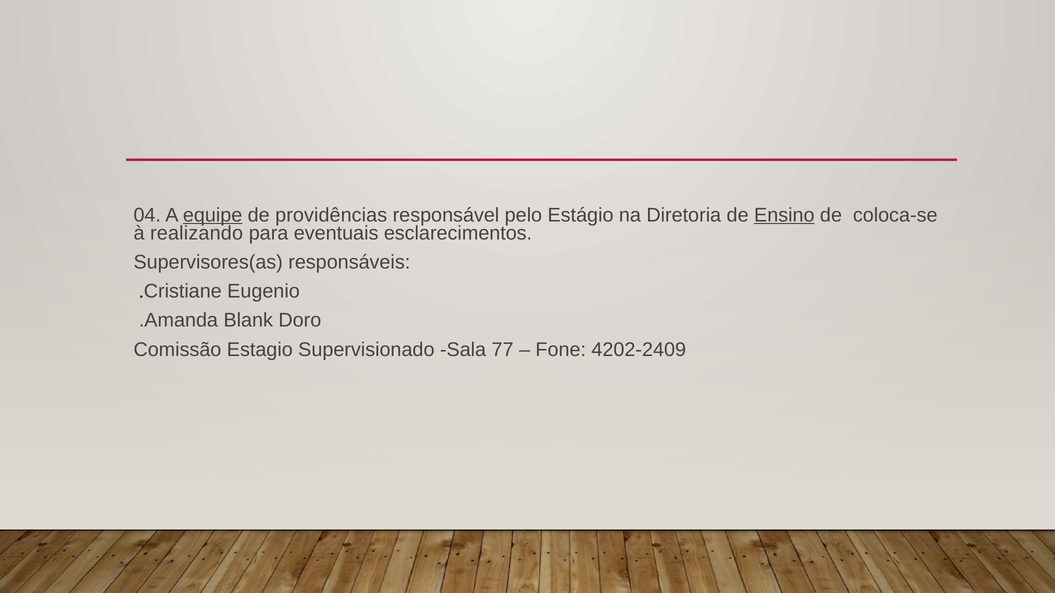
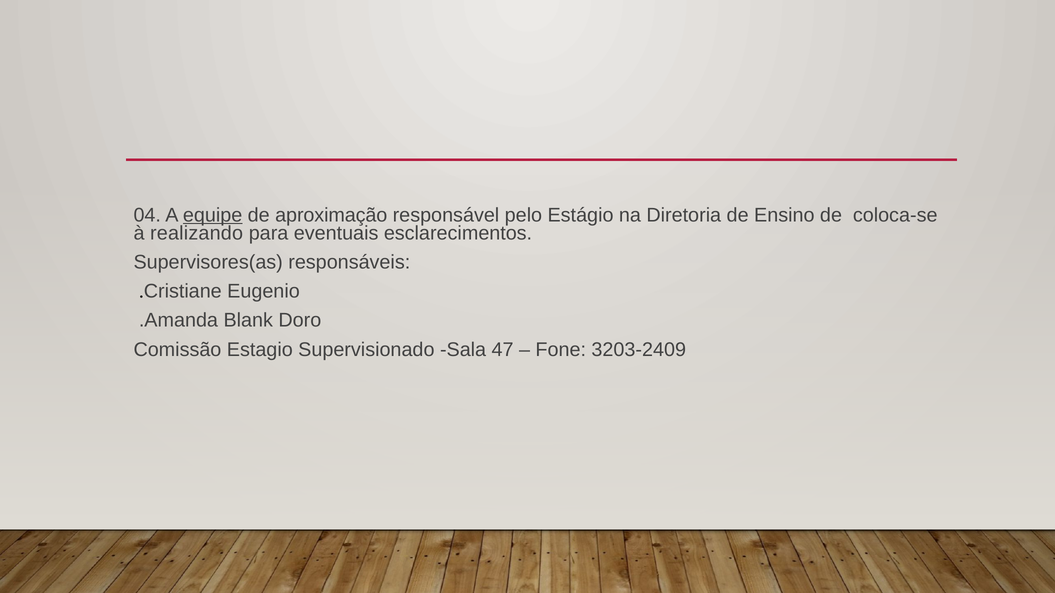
providências: providências -> aproximação (331, 215)
Ensino underline: present -> none (784, 215)
77: 77 -> 47 (503, 350)
4202-2409: 4202-2409 -> 3203-2409 (639, 350)
